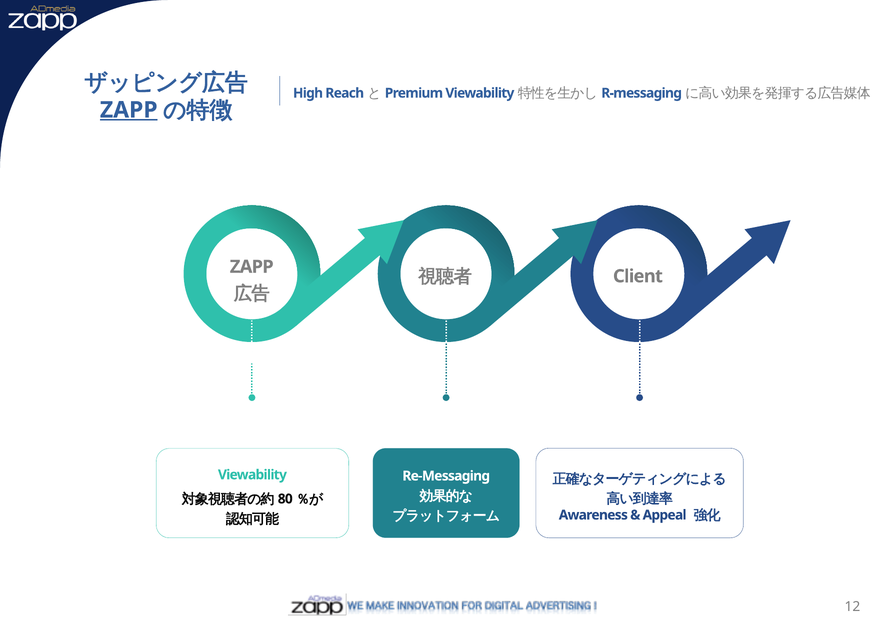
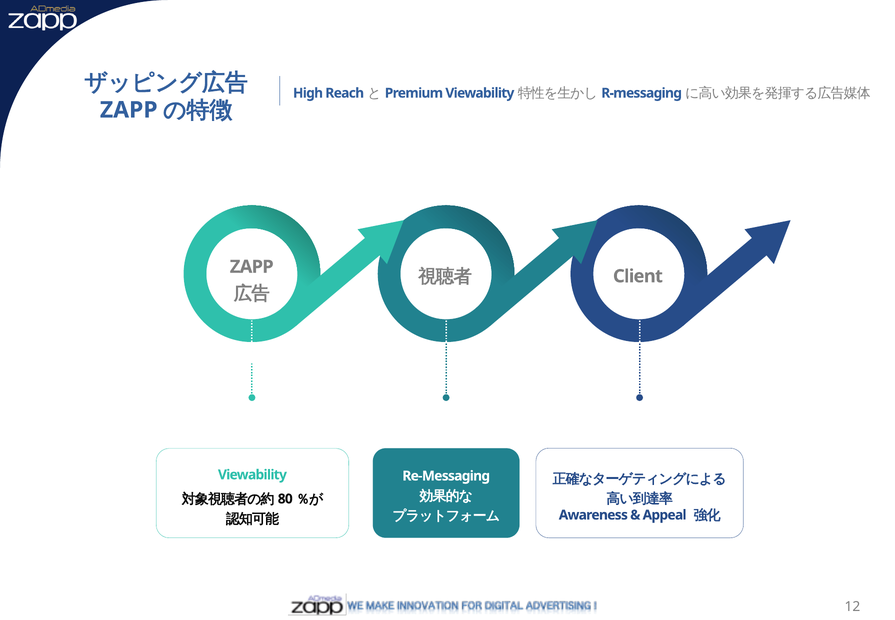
ZAPP underline: present -> none (129, 110)
